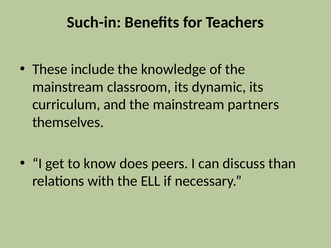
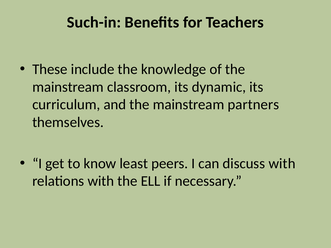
does: does -> least (134, 164)
discuss than: than -> with (282, 164)
